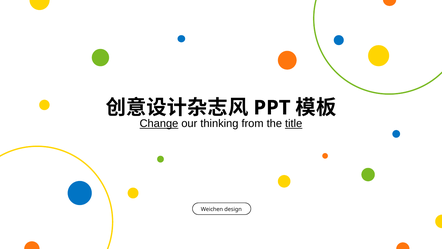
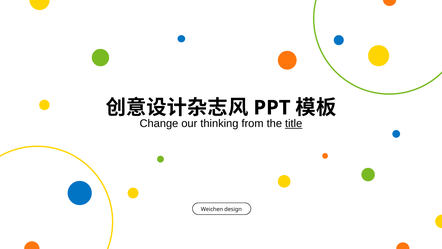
Change underline: present -> none (159, 123)
